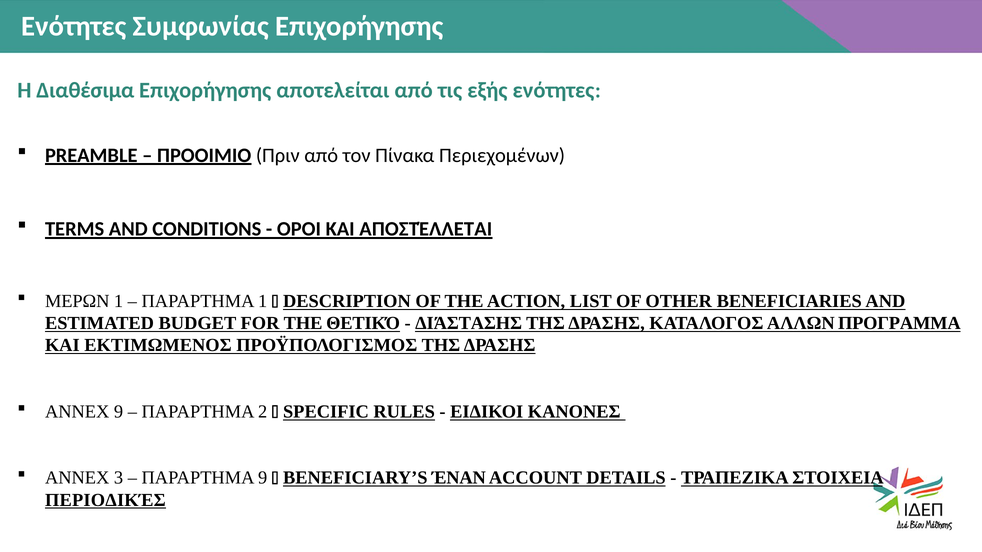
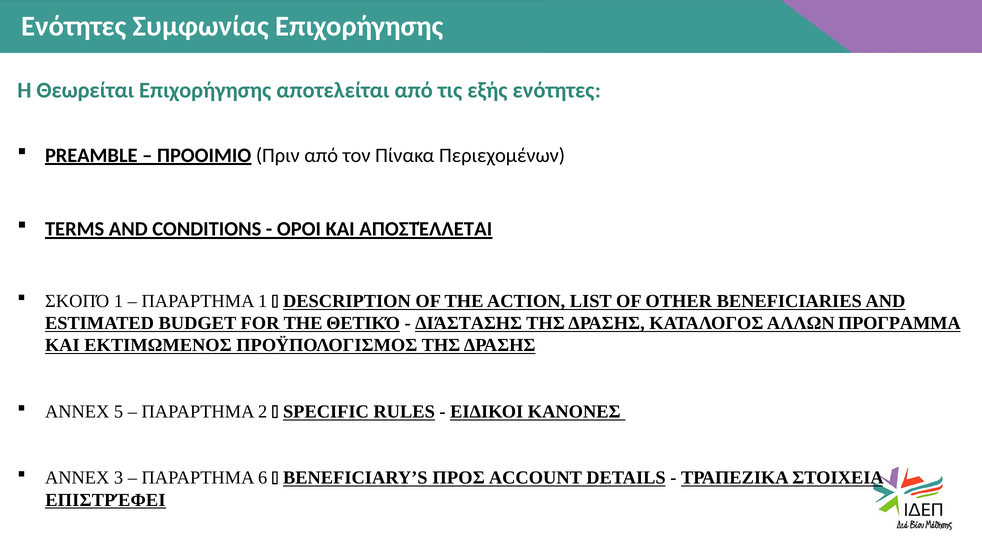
Διαθέσιμα: Διαθέσιμα -> Θεωρείται (85, 91)
ΜΕΡΩΝ: ΜΕΡΩΝ -> ΣΚΟΠΌ (77, 301)
ANNEX 9: 9 -> 5 (119, 412)
ΠΑΡΑΡΤΗΜΑ 9: 9 -> 6 (263, 478)
ΈΝΑΝ: ΈΝΑΝ -> ΠΡΟΣ (459, 478)
ΠΕΡΙΟΔΙΚΈΣ: ΠΕΡΙΟΔΙΚΈΣ -> ΕΠΙΣΤΡΈΦΕΙ (105, 500)
